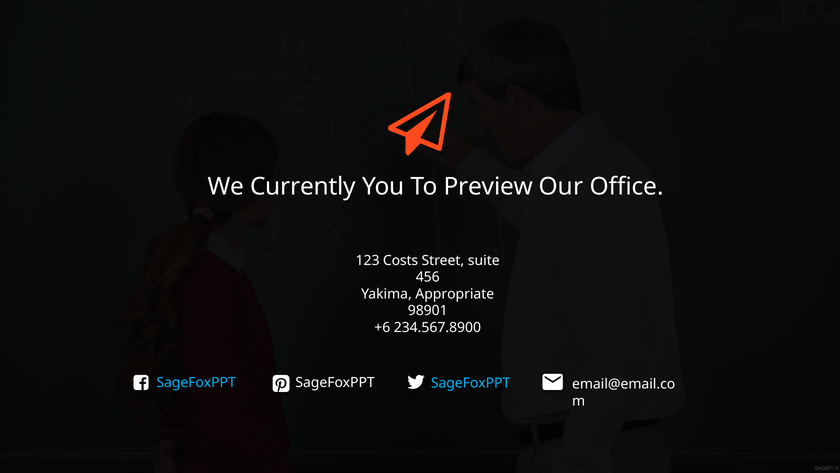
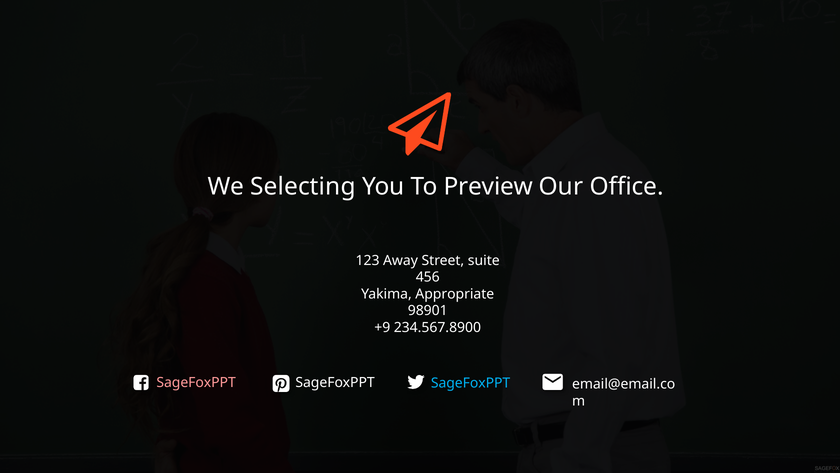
Currently: Currently -> Selecting (303, 187)
Costs: Costs -> Away (401, 260)
+6: +6 -> +9 (382, 327)
SageFoxPPT colour: light blue -> pink (196, 382)
